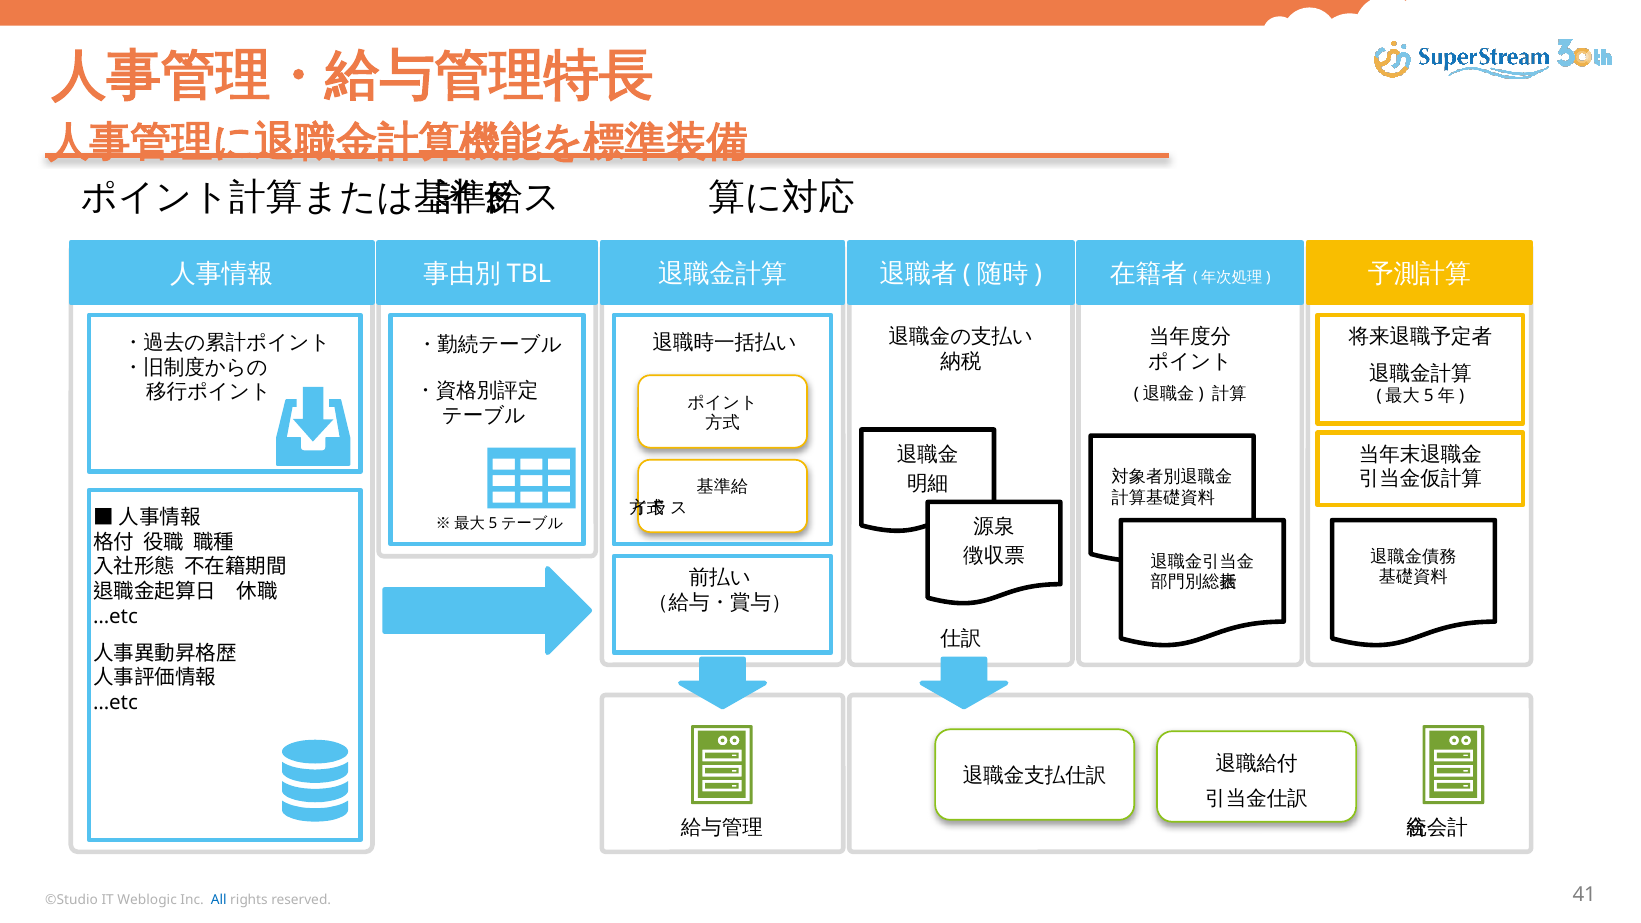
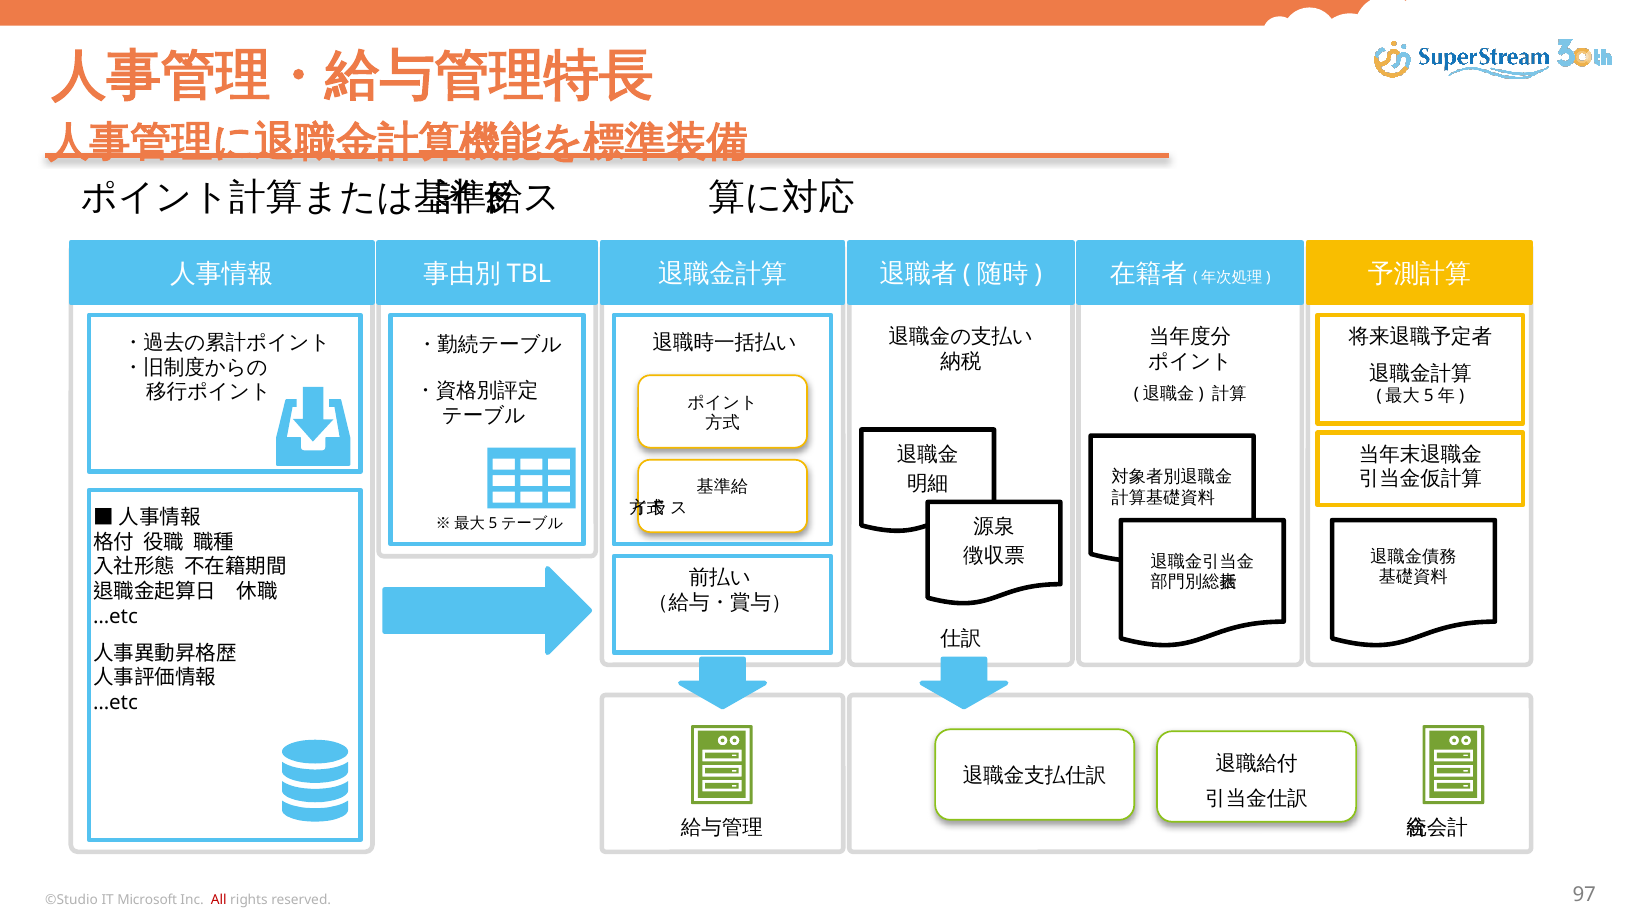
Weblogic: Weblogic -> Microsoft (147, 900)
All colour: blue -> red (219, 900)
41: 41 -> 97 (1584, 895)
